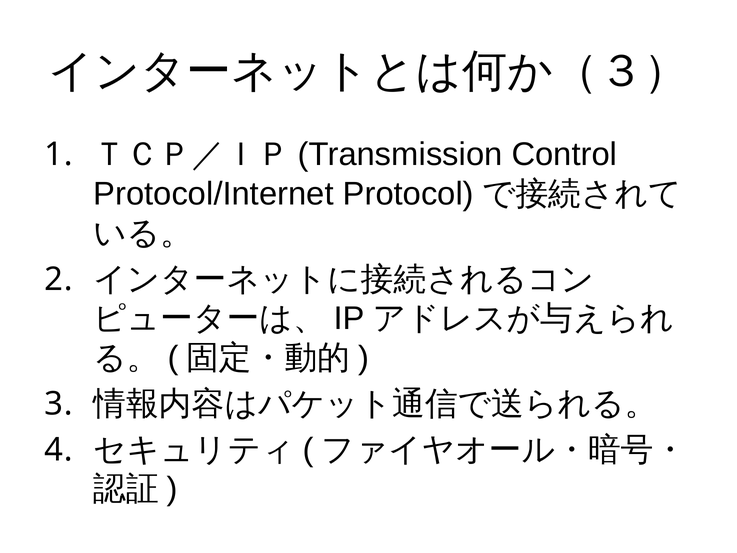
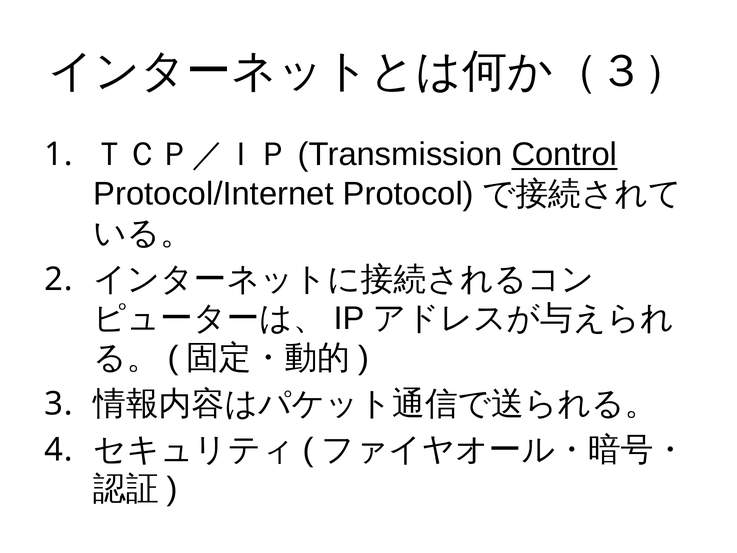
Control underline: none -> present (564, 155)
